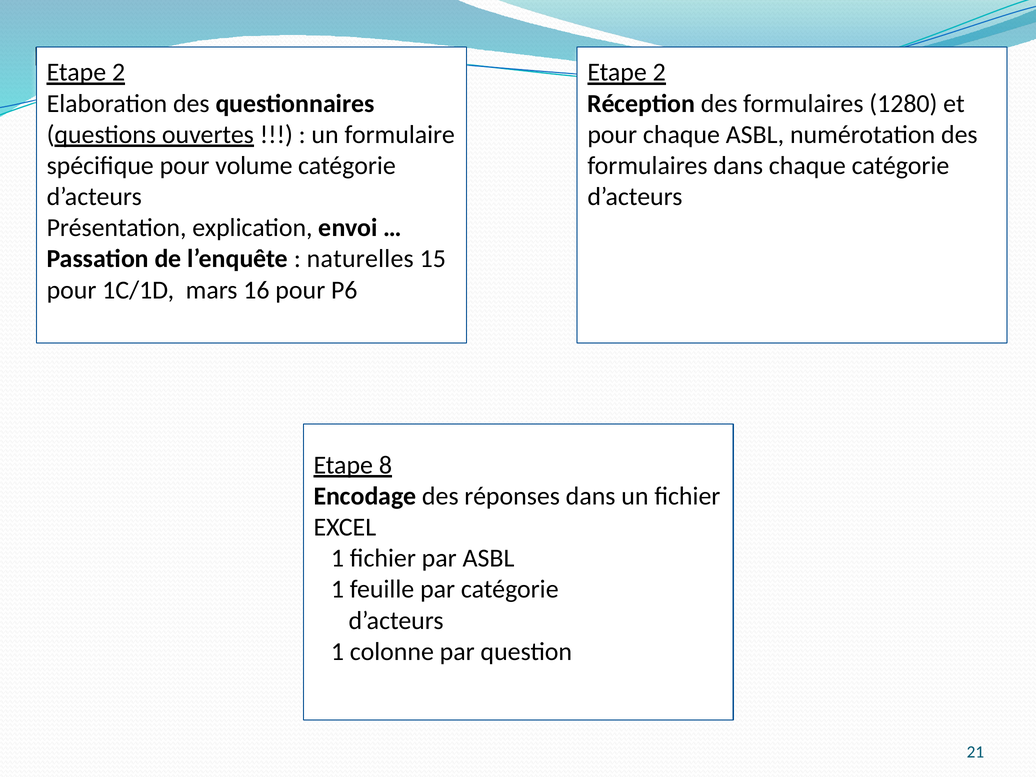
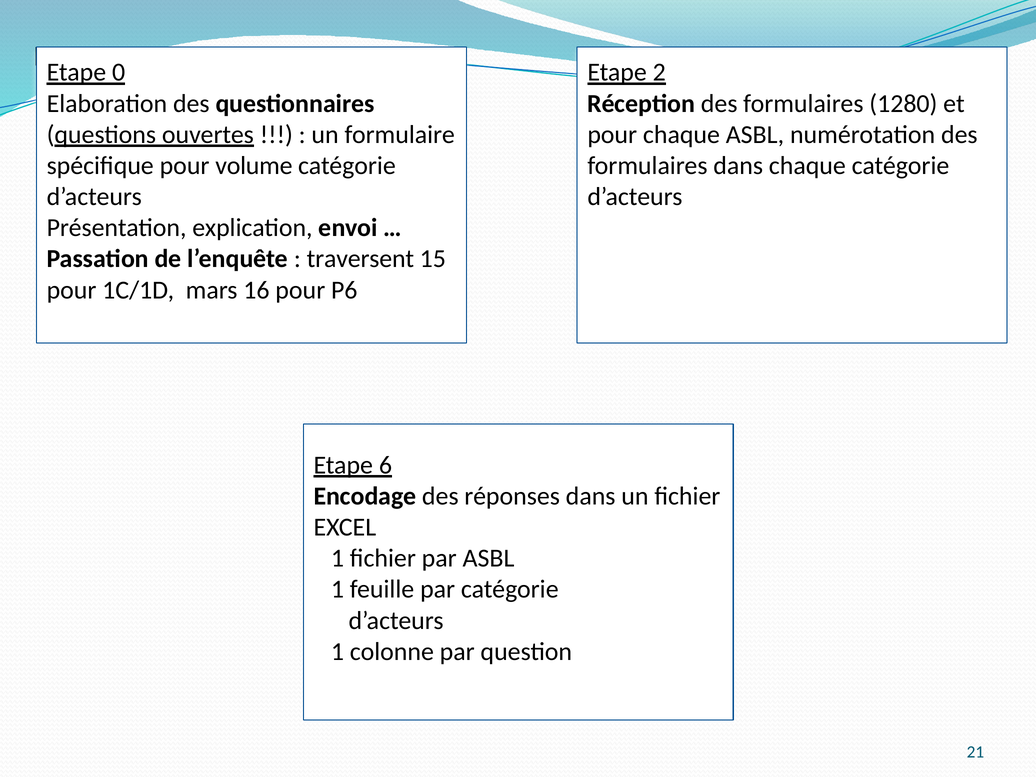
2: 2 -> 0 (119, 72)
naturelles: naturelles -> traversent (360, 259)
8: 8 -> 6 (385, 465)
